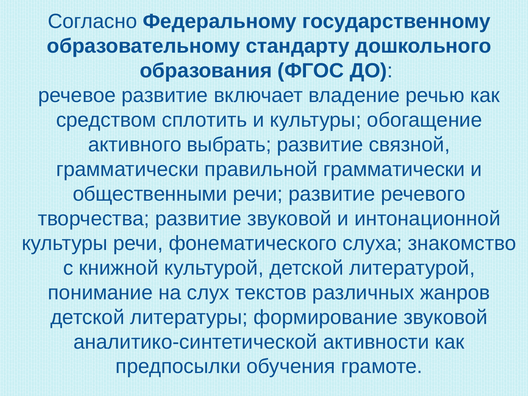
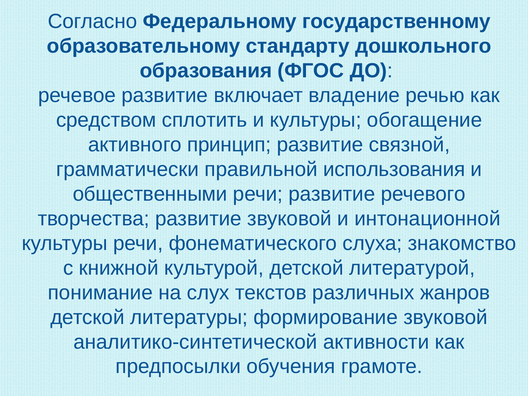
выбрать: выбрать -> принцип (229, 145)
правильной грамматически: грамматически -> использования (394, 169)
